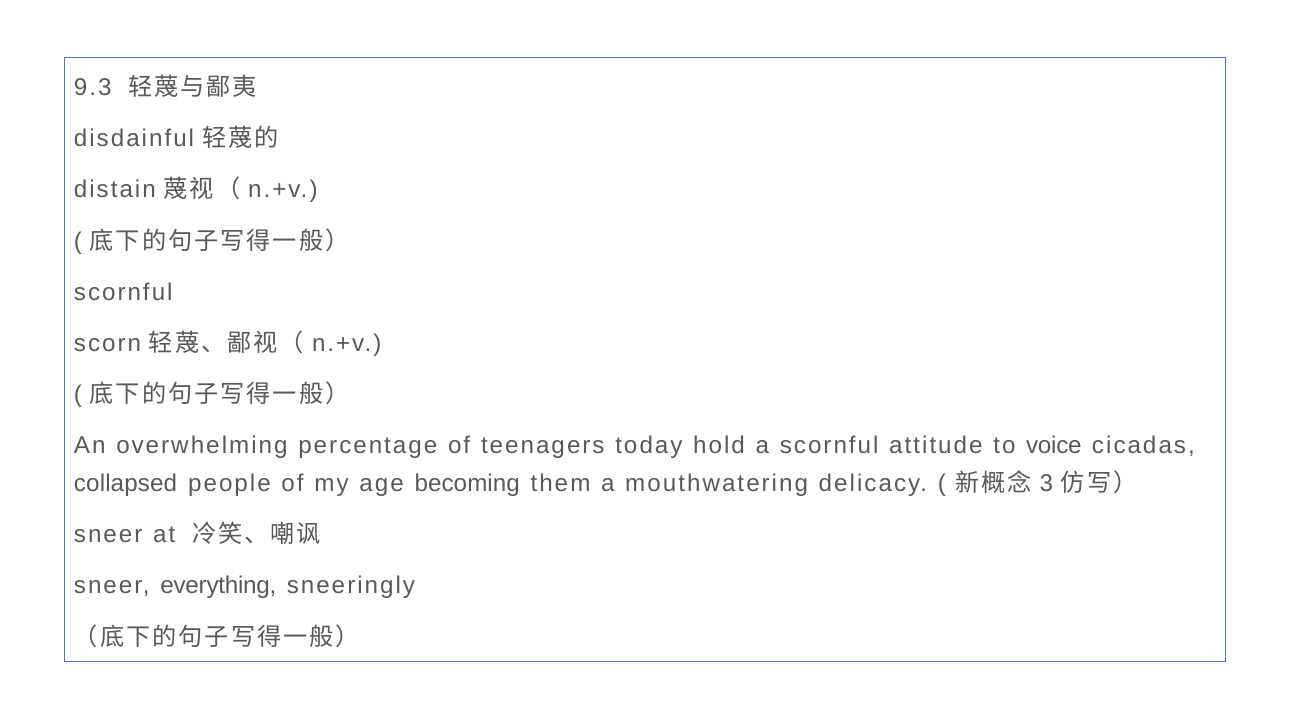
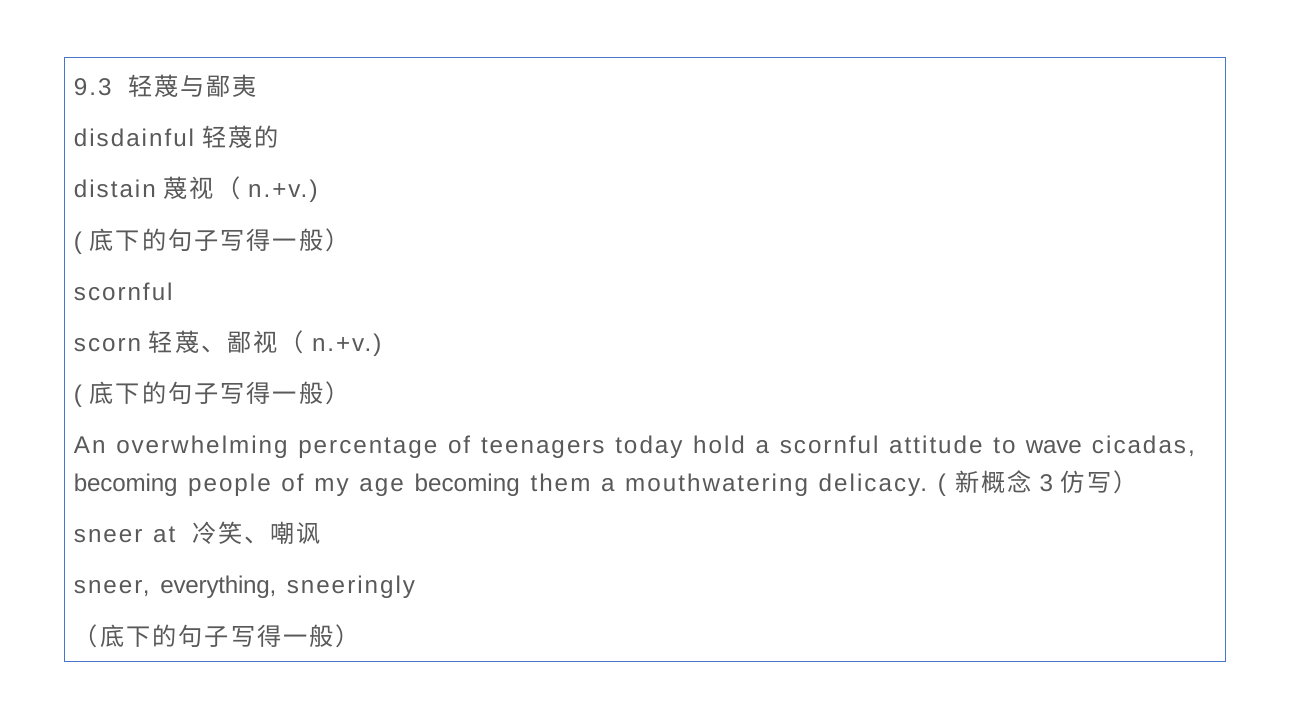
voice: voice -> wave (1054, 446)
collapsed: collapsed -> becoming (126, 484)
